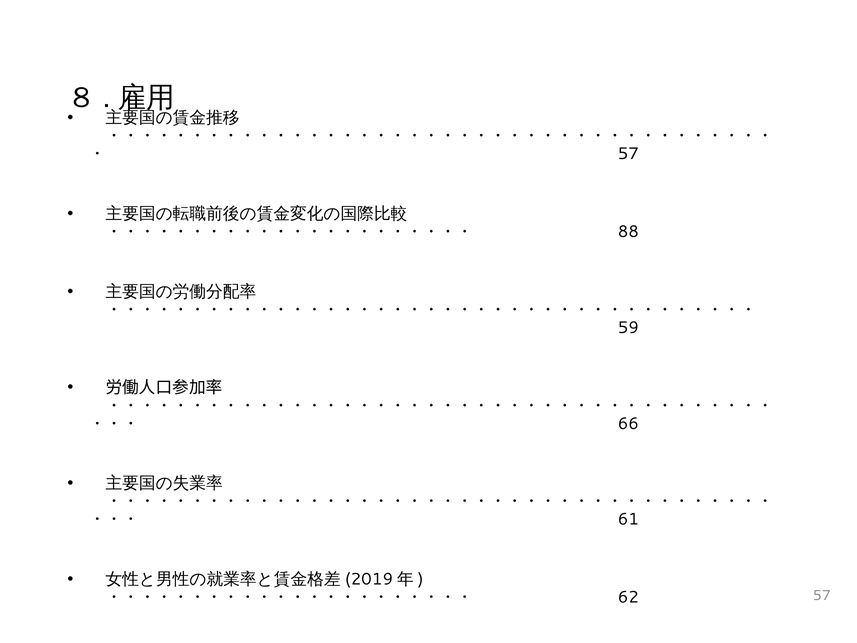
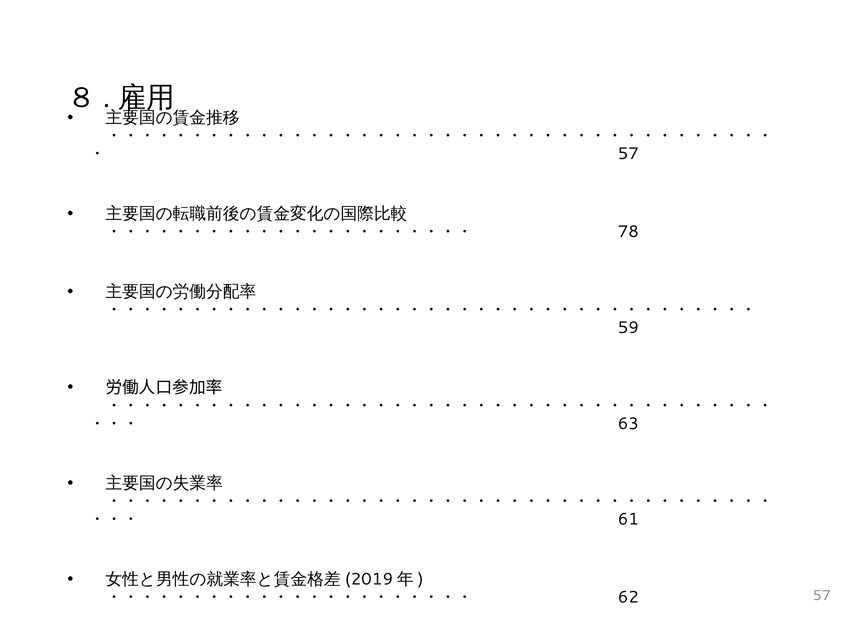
88: 88 -> 78 (628, 232)
66: 66 -> 63 (628, 423)
